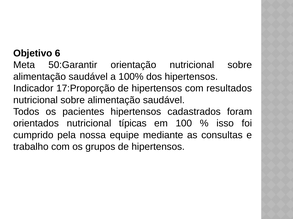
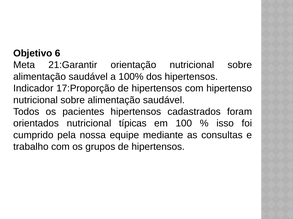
50:Garantir: 50:Garantir -> 21:Garantir (73, 65)
resultados: resultados -> hipertenso (229, 89)
